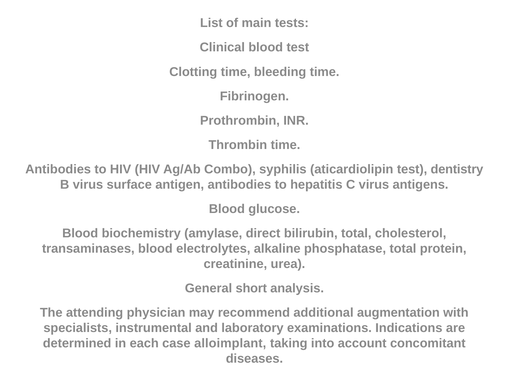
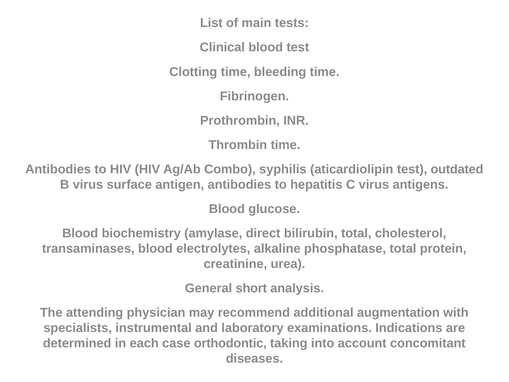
dentistry: dentistry -> outdated (457, 169)
alloimplant: alloimplant -> orthodontic (230, 343)
